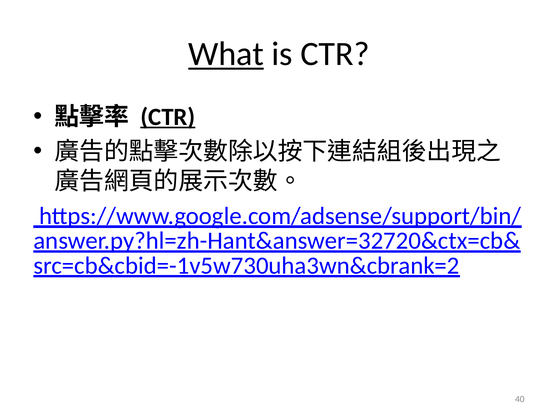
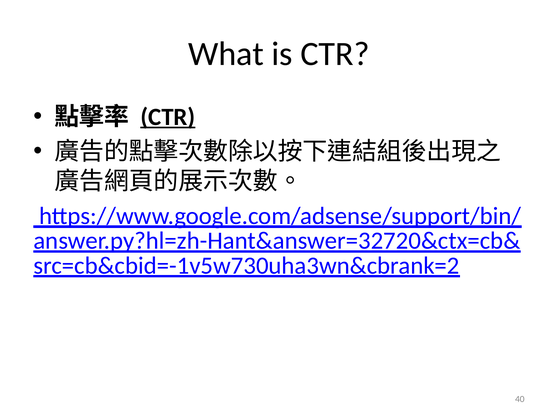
What underline: present -> none (226, 54)
